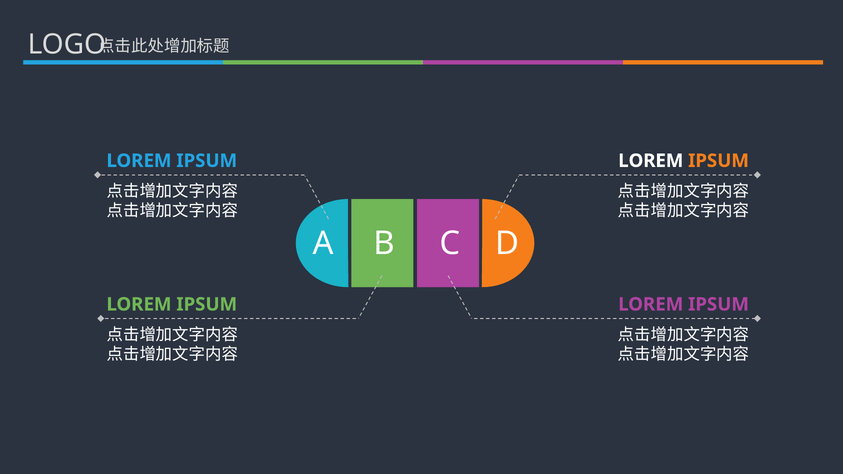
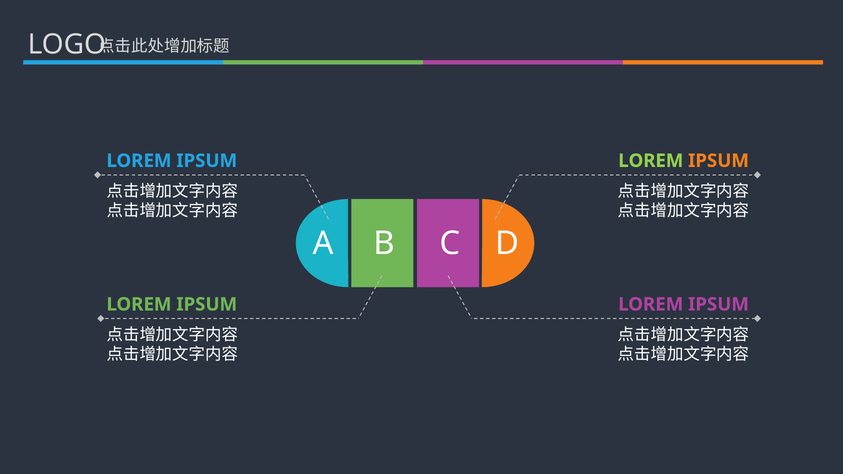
LOREM colour: white -> light green (651, 161)
